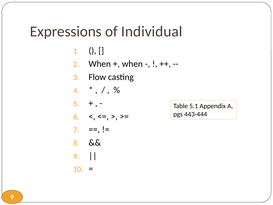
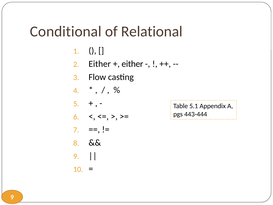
Expressions: Expressions -> Conditional (66, 32)
Individual: Individual -> Relational (152, 32)
When: When -> Either (100, 64)
when: when -> either (132, 64)
